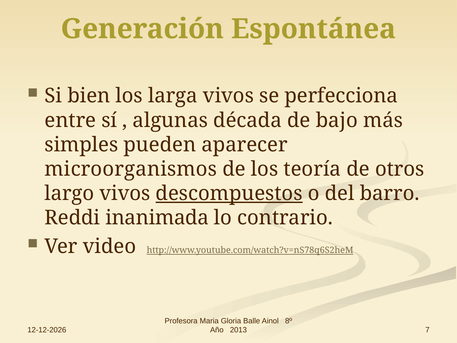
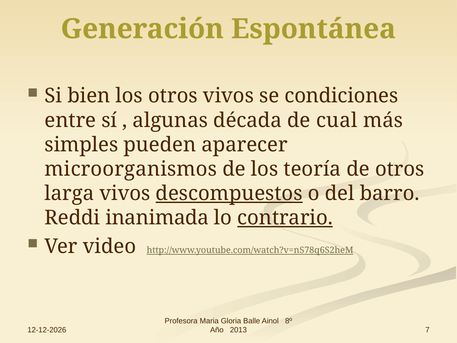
los larga: larga -> otros (173, 96)
perfecciona: perfecciona -> condiciones (341, 96)
bajo: bajo -> cual (337, 120)
largo: largo -> larga (69, 193)
contrario underline: none -> present (285, 218)
